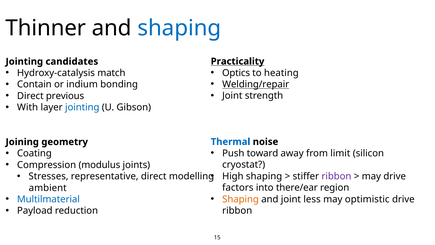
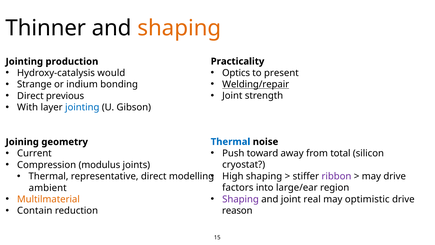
shaping colour: blue -> orange (179, 28)
Practicality underline: present -> none (238, 61)
candidates: candidates -> production (72, 61)
heating: heating -> present (281, 73)
match: match -> would (111, 73)
Contain: Contain -> Strange (34, 84)
limit: limit -> total (340, 153)
Coating: Coating -> Current (34, 153)
Stresses: Stresses -> Thermal (48, 176)
there/ear: there/ear -> large/ear (297, 187)
Shaping colour: orange -> purple (240, 199)
less: less -> real (312, 199)
Multilmaterial colour: blue -> orange (48, 199)
Payload: Payload -> Contain (35, 211)
ribbon: ribbon -> reason (237, 210)
